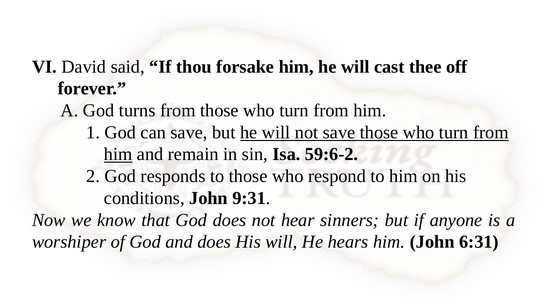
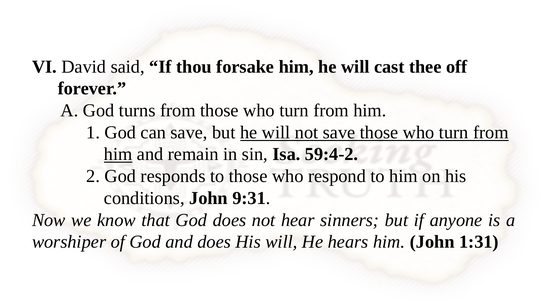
59:6-2: 59:6-2 -> 59:4-2 (332, 154)
6:31: 6:31 -> 1:31 (479, 242)
